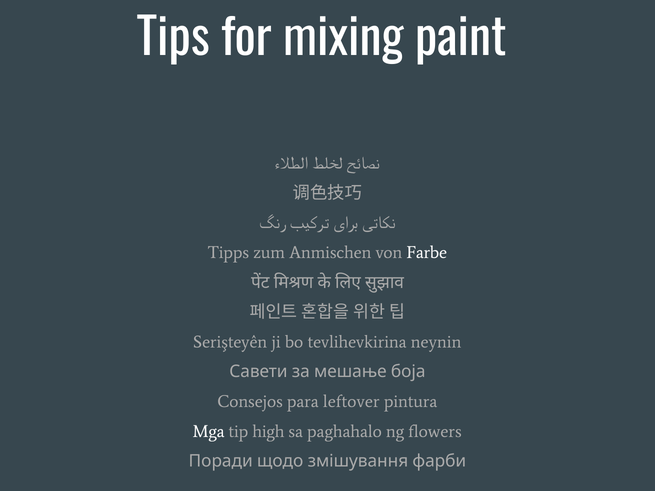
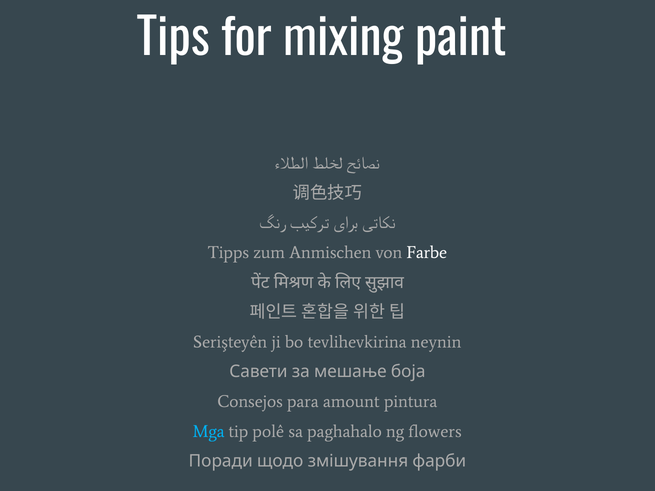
leftover: leftover -> amount (351, 402)
Mga colour: white -> light blue (209, 432)
high: high -> polê (268, 432)
